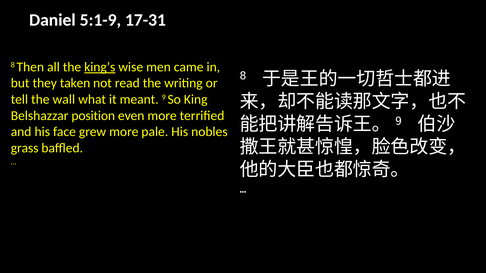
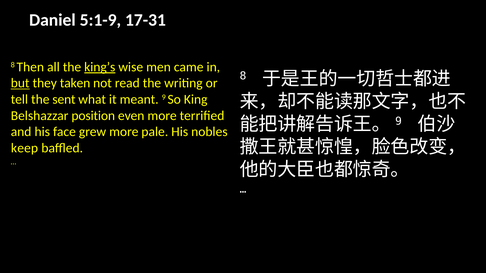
but underline: none -> present (20, 83)
wall: wall -> sent (64, 100)
grass: grass -> keep (25, 148)
